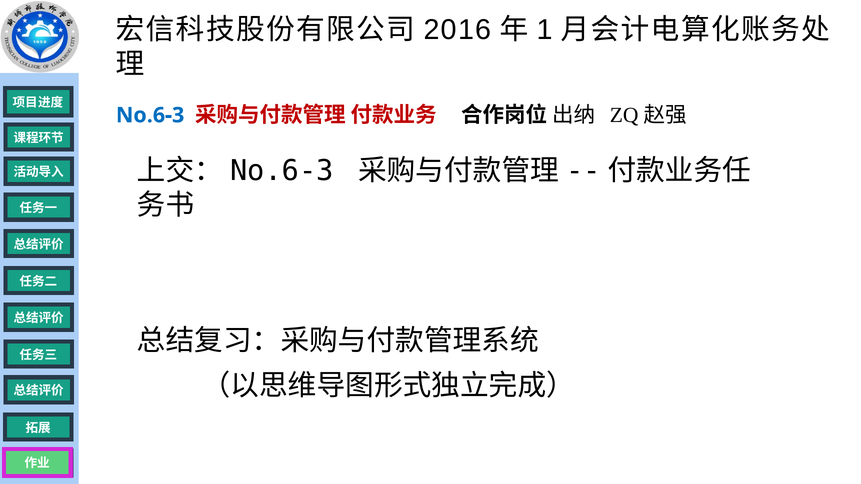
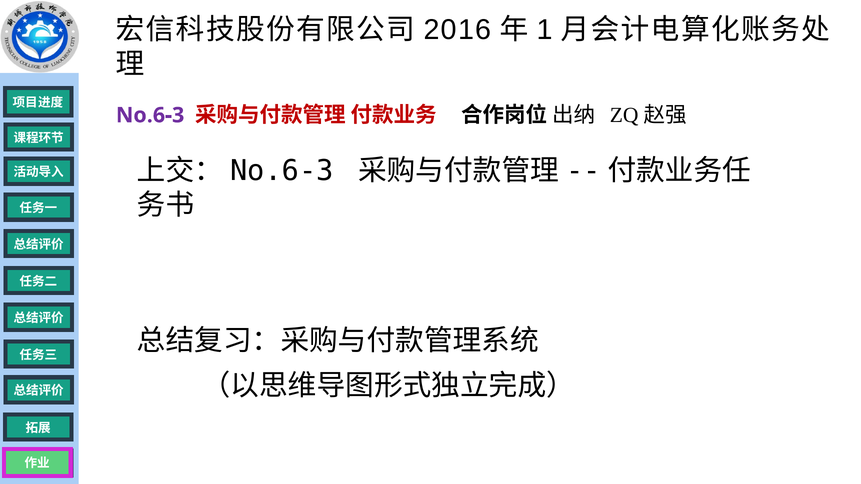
No.6-3 colour: blue -> purple (150, 115)
